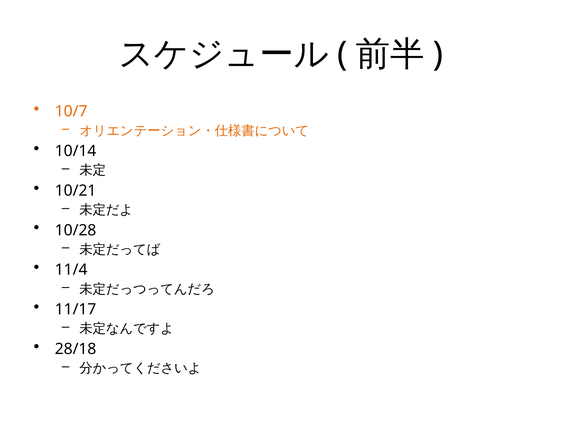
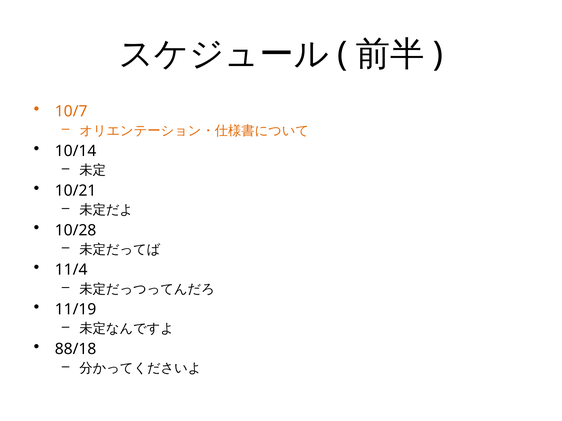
11/17: 11/17 -> 11/19 (76, 310)
28/18: 28/18 -> 88/18 (76, 349)
